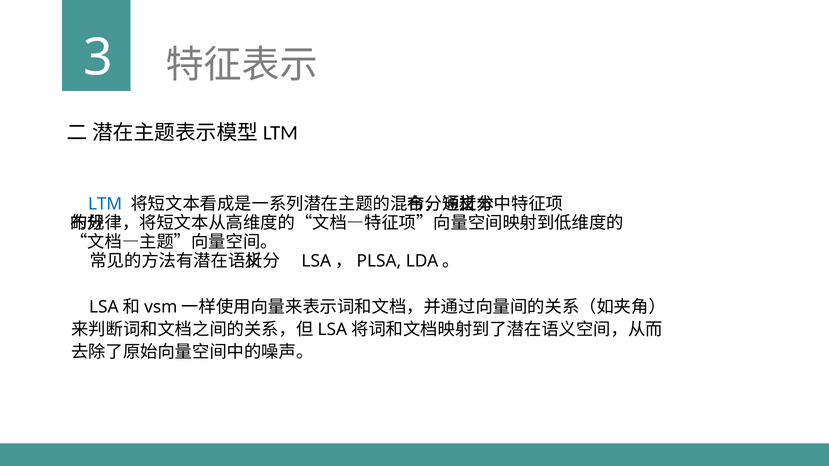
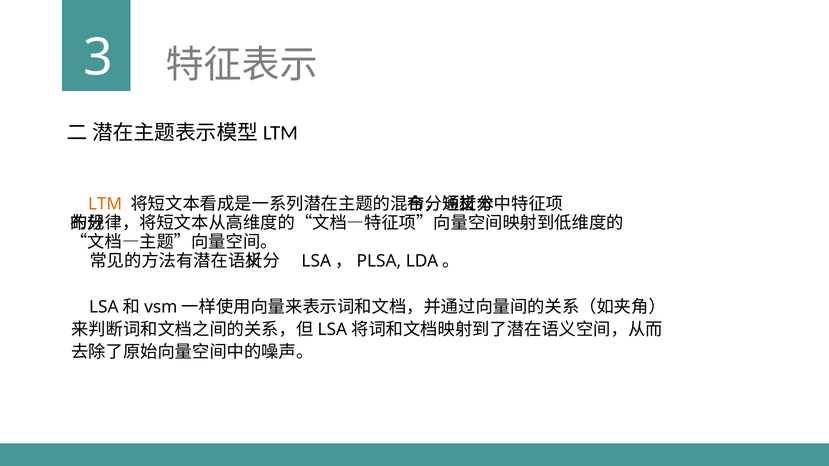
LTM colour: blue -> orange (105, 204)
